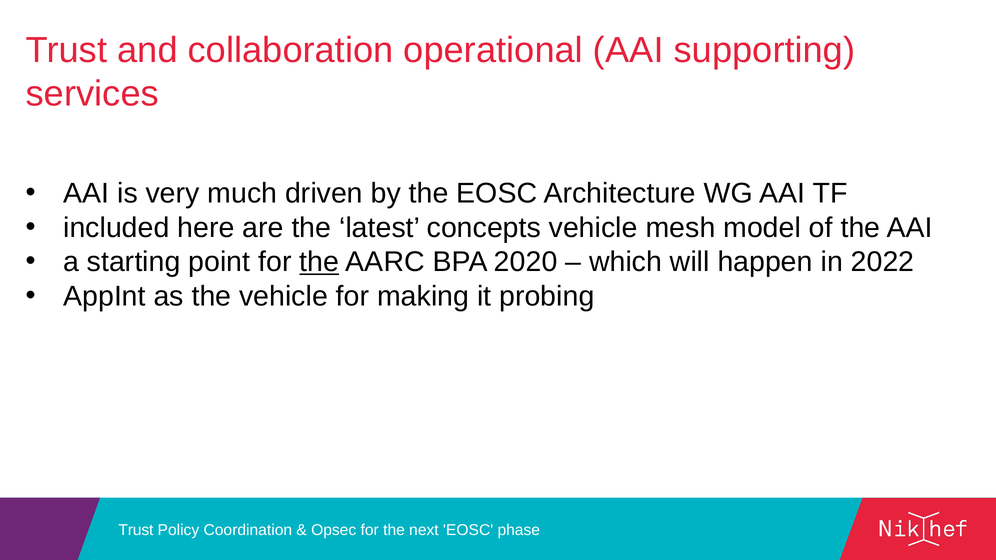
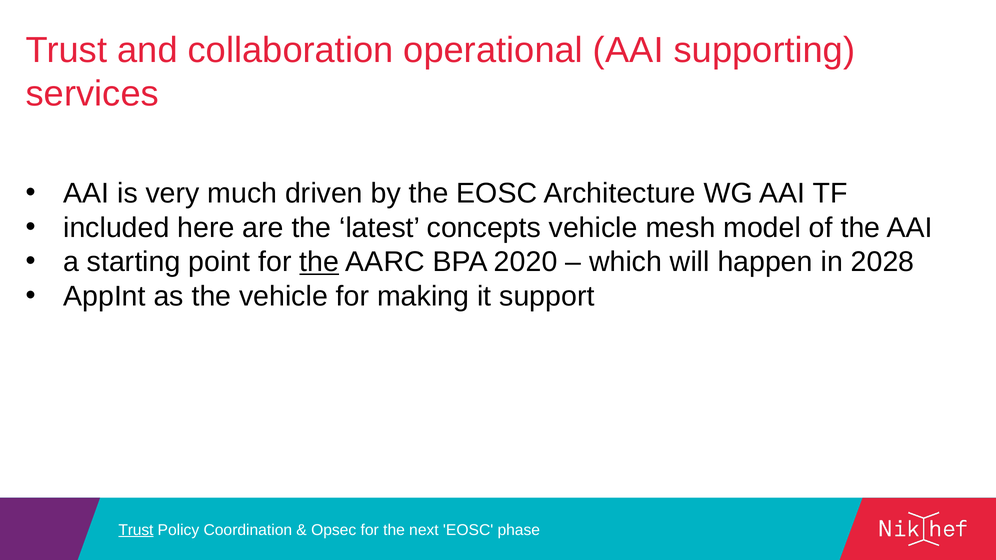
2022: 2022 -> 2028 (883, 262)
probing: probing -> support (547, 296)
Trust underline: none -> present (136, 530)
